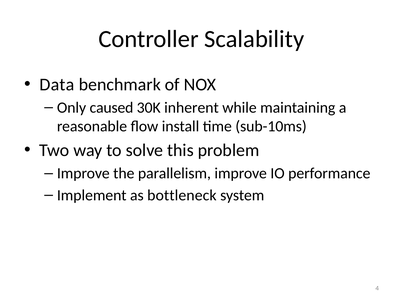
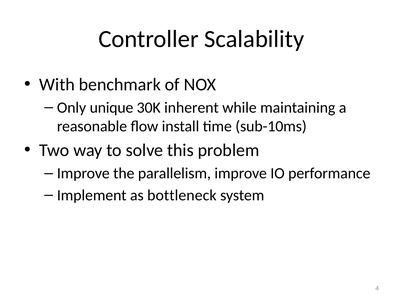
Data: Data -> With (57, 85)
caused: caused -> unique (111, 108)
